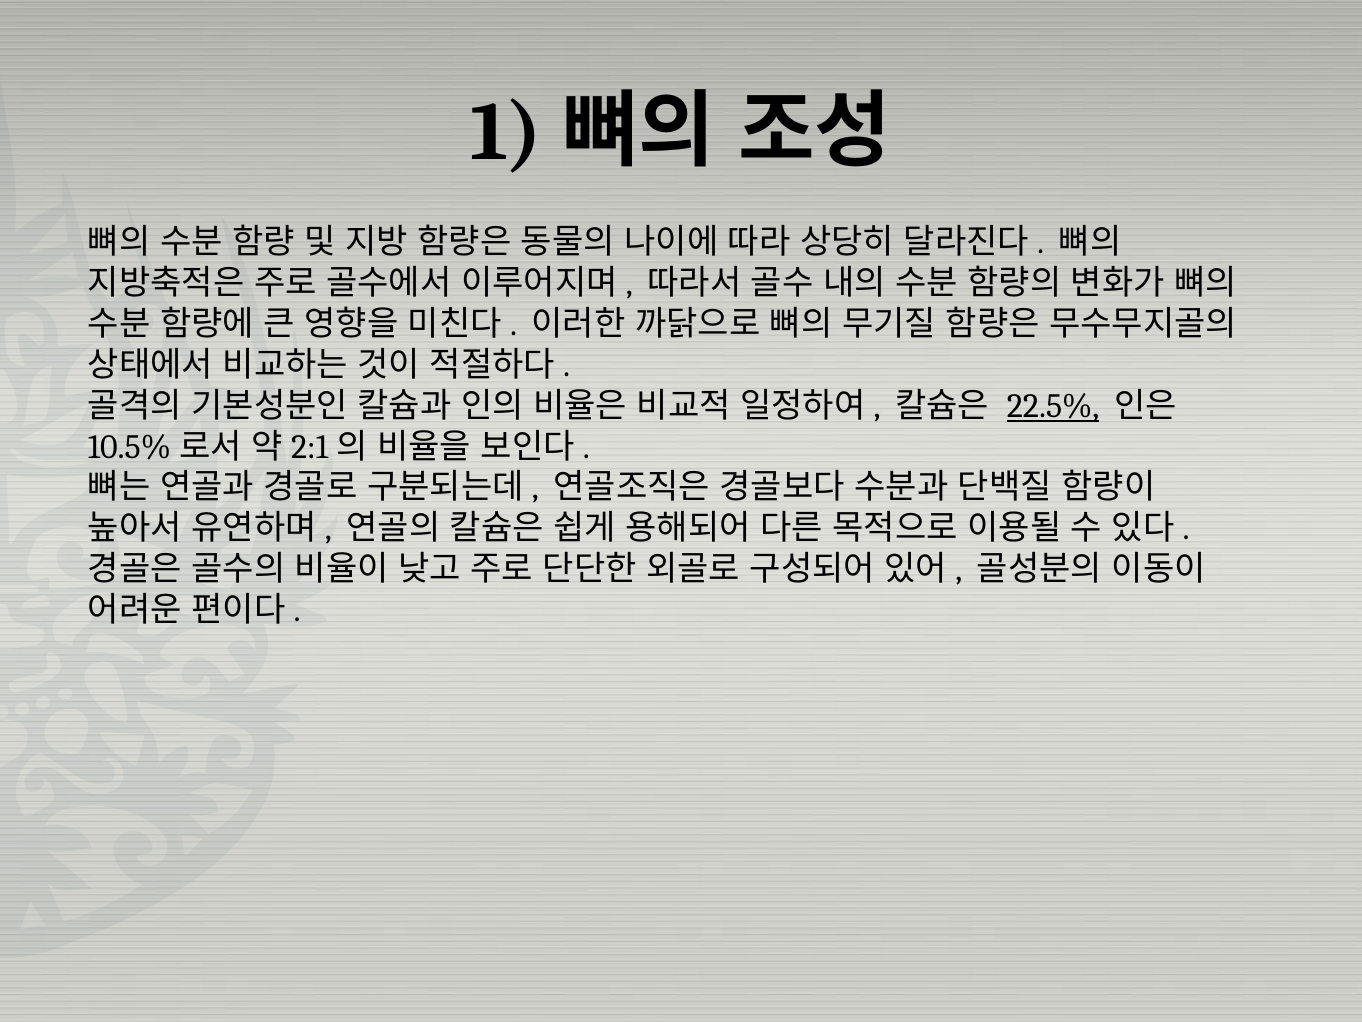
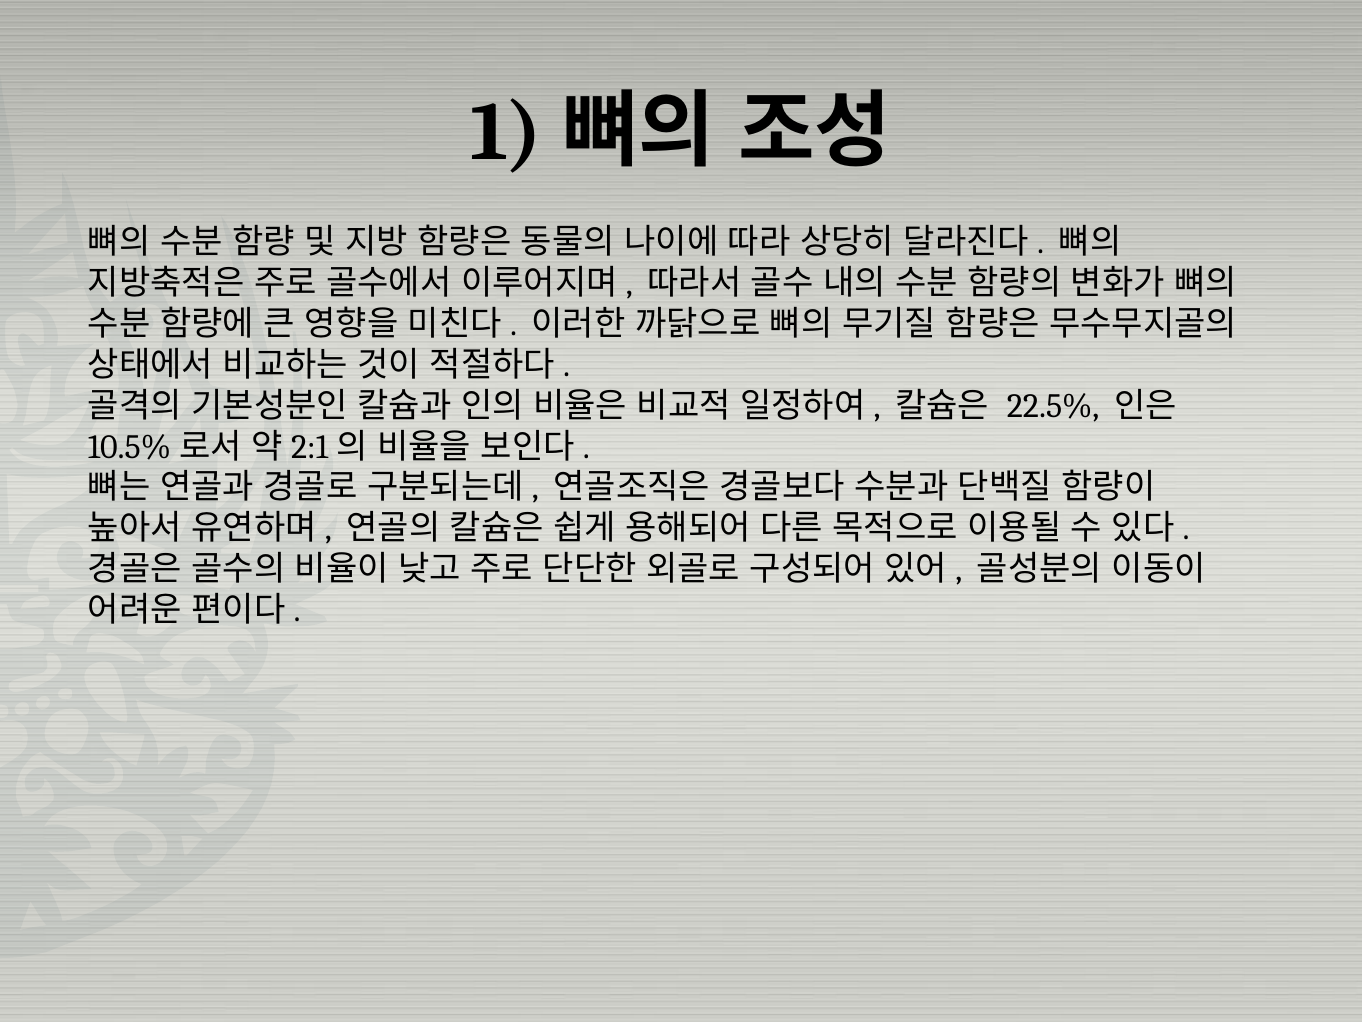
22.5% underline: present -> none (1053, 406)
